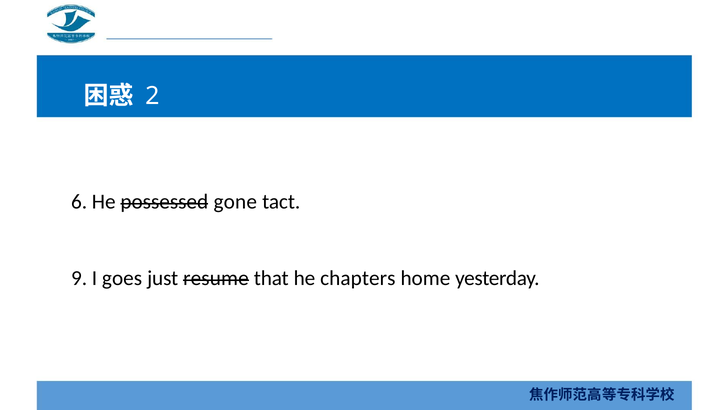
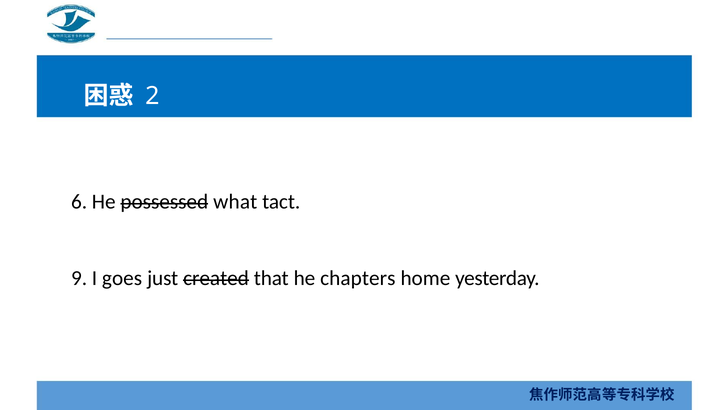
gone: gone -> what (235, 201)
resume: resume -> created (216, 278)
